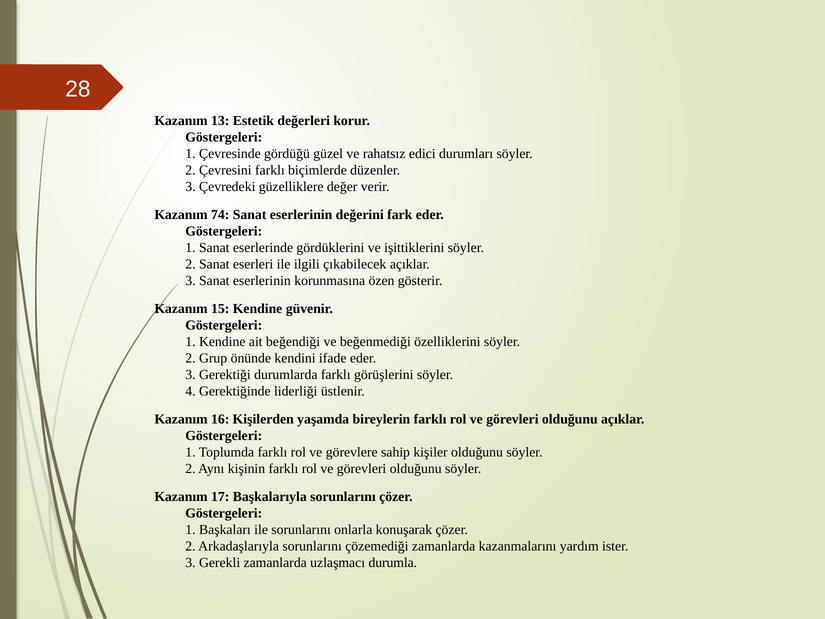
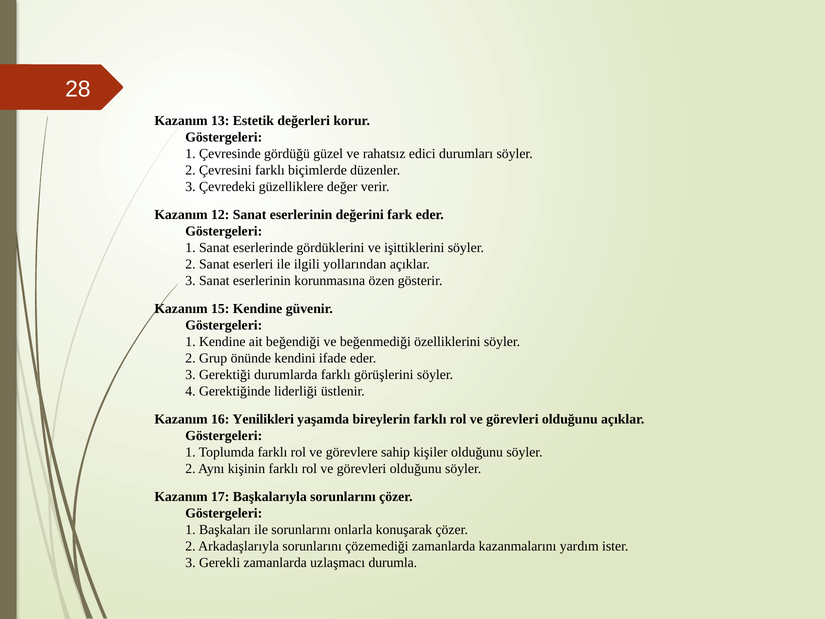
74: 74 -> 12 (220, 215)
çıkabilecek: çıkabilecek -> yollarından (355, 264)
Kişilerden: Kişilerden -> Yenilikleri (263, 419)
